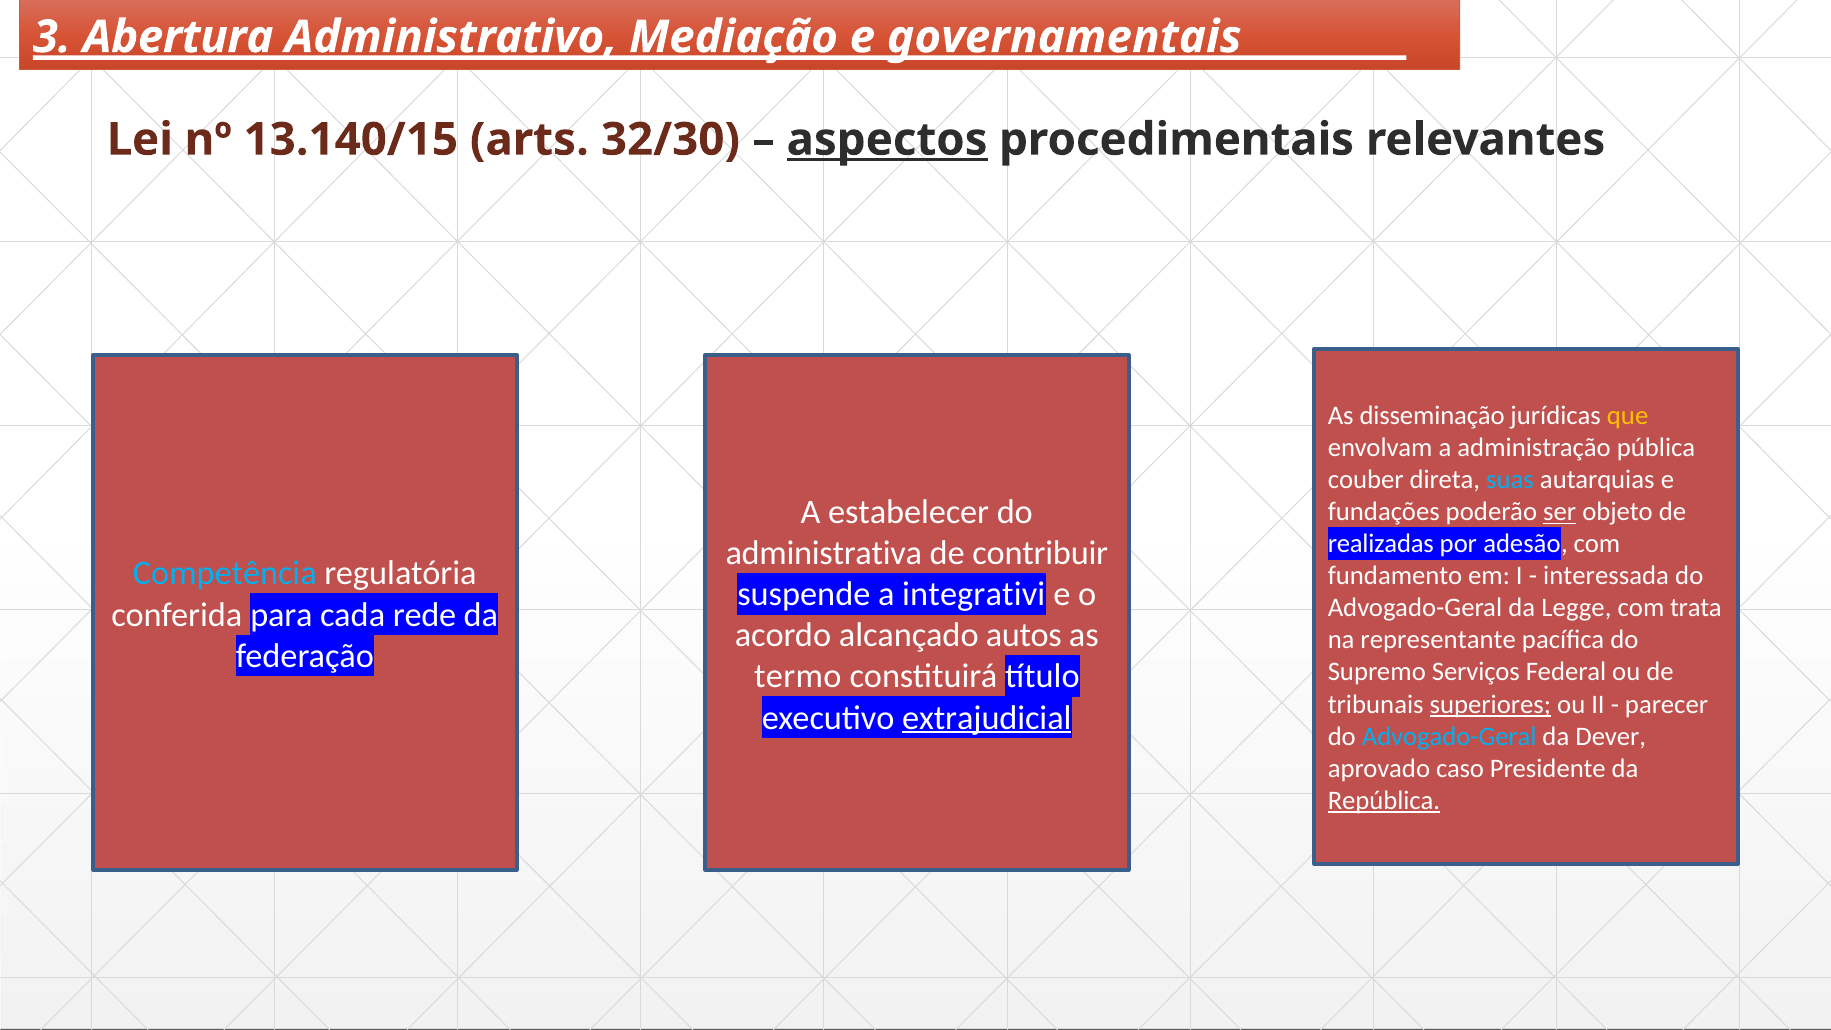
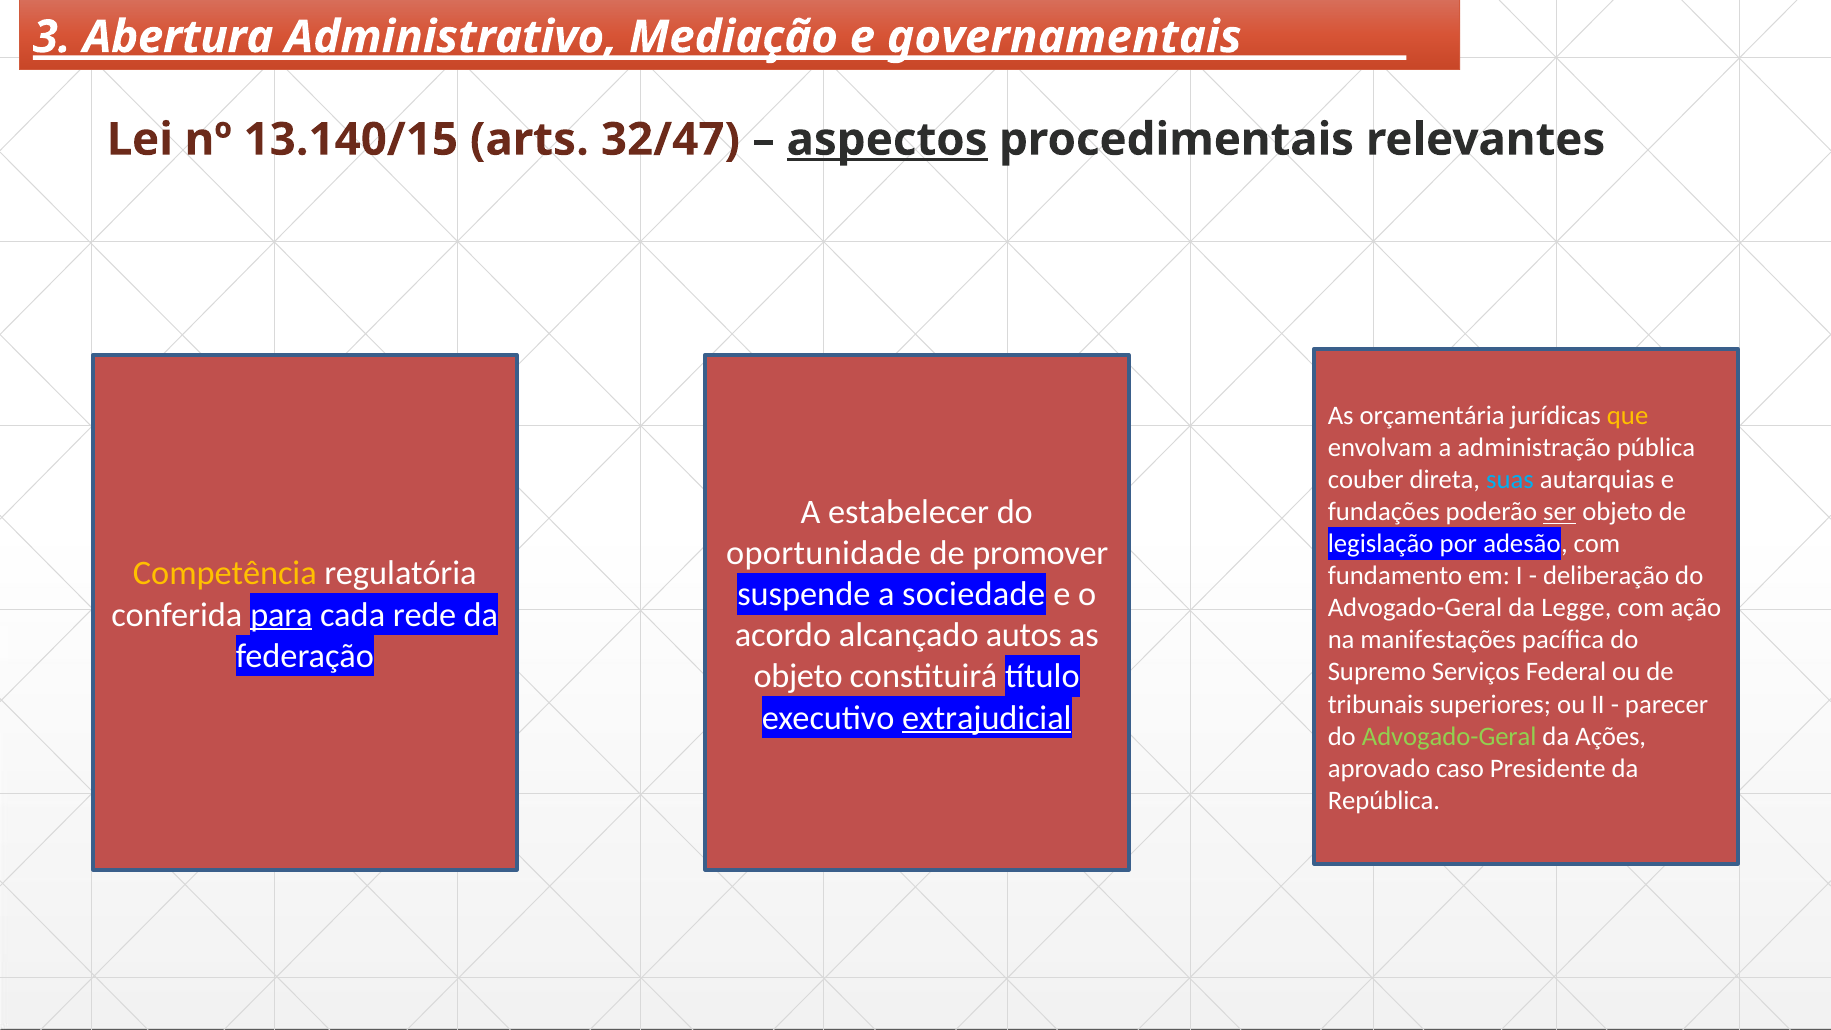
32/30: 32/30 -> 32/47 (670, 140)
disseminação: disseminação -> orçamentária (1432, 416)
realizadas: realizadas -> legislação (1381, 544)
administrativa: administrativa -> oportunidade (824, 553)
contribuir: contribuir -> promover (1040, 553)
Competência colour: light blue -> yellow (225, 573)
interessada: interessada -> deliberação (1606, 576)
integrativi: integrativi -> sociedade (974, 594)
trata: trata -> ação (1696, 608)
para underline: none -> present (281, 615)
representante: representante -> manifestações (1438, 640)
termo: termo -> objeto (798, 676)
superiores underline: present -> none (1490, 704)
Advogado-Geral colour: light blue -> light green (1449, 736)
Dever: Dever -> Ações (1611, 736)
República underline: present -> none (1384, 800)
